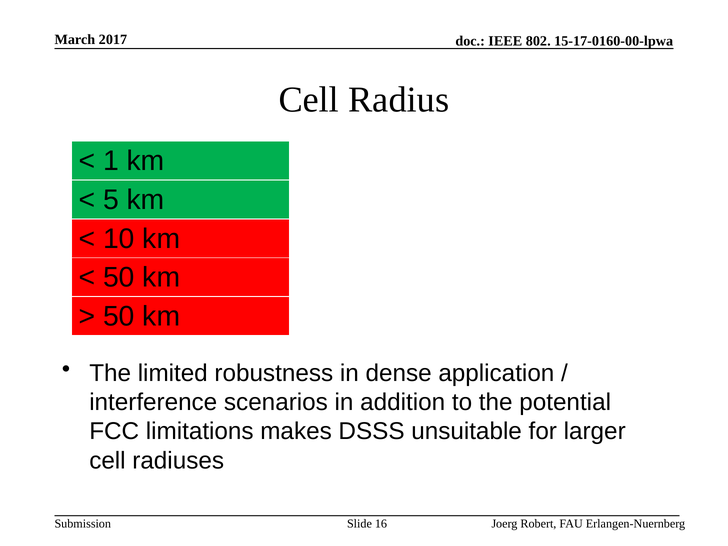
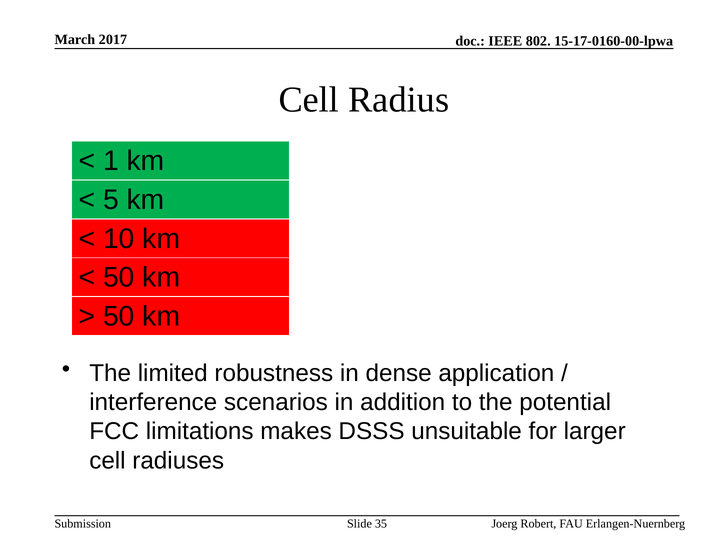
16: 16 -> 35 (381, 524)
